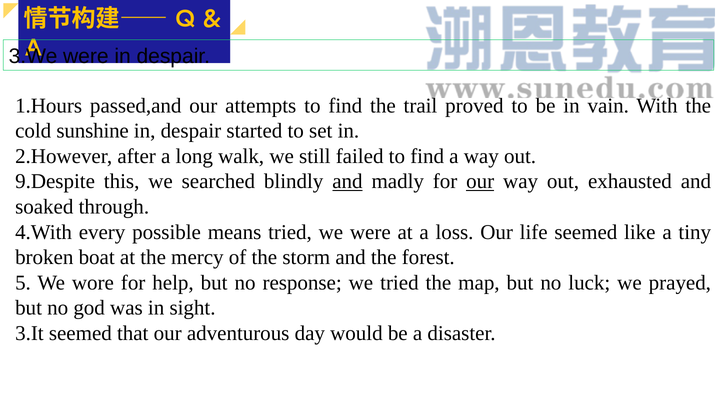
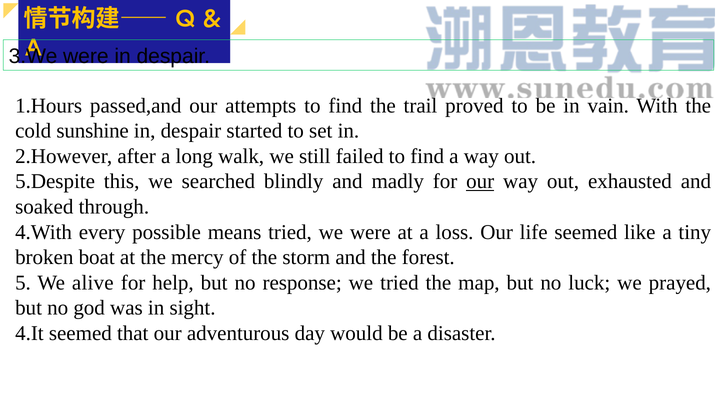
9.Despite: 9.Despite -> 5.Despite (55, 181)
and underline: present -> none (347, 181)
wore: wore -> alive (93, 282)
3.It: 3.It -> 4.It (29, 333)
